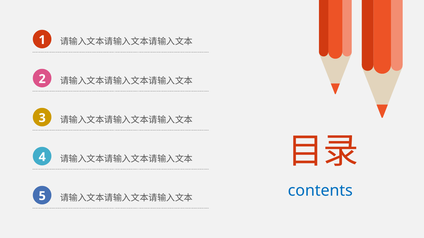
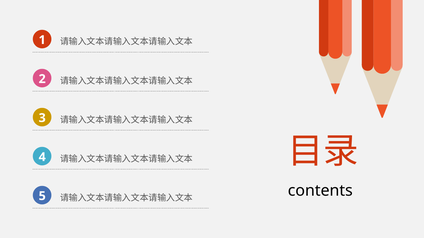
contents colour: blue -> black (320, 191)
